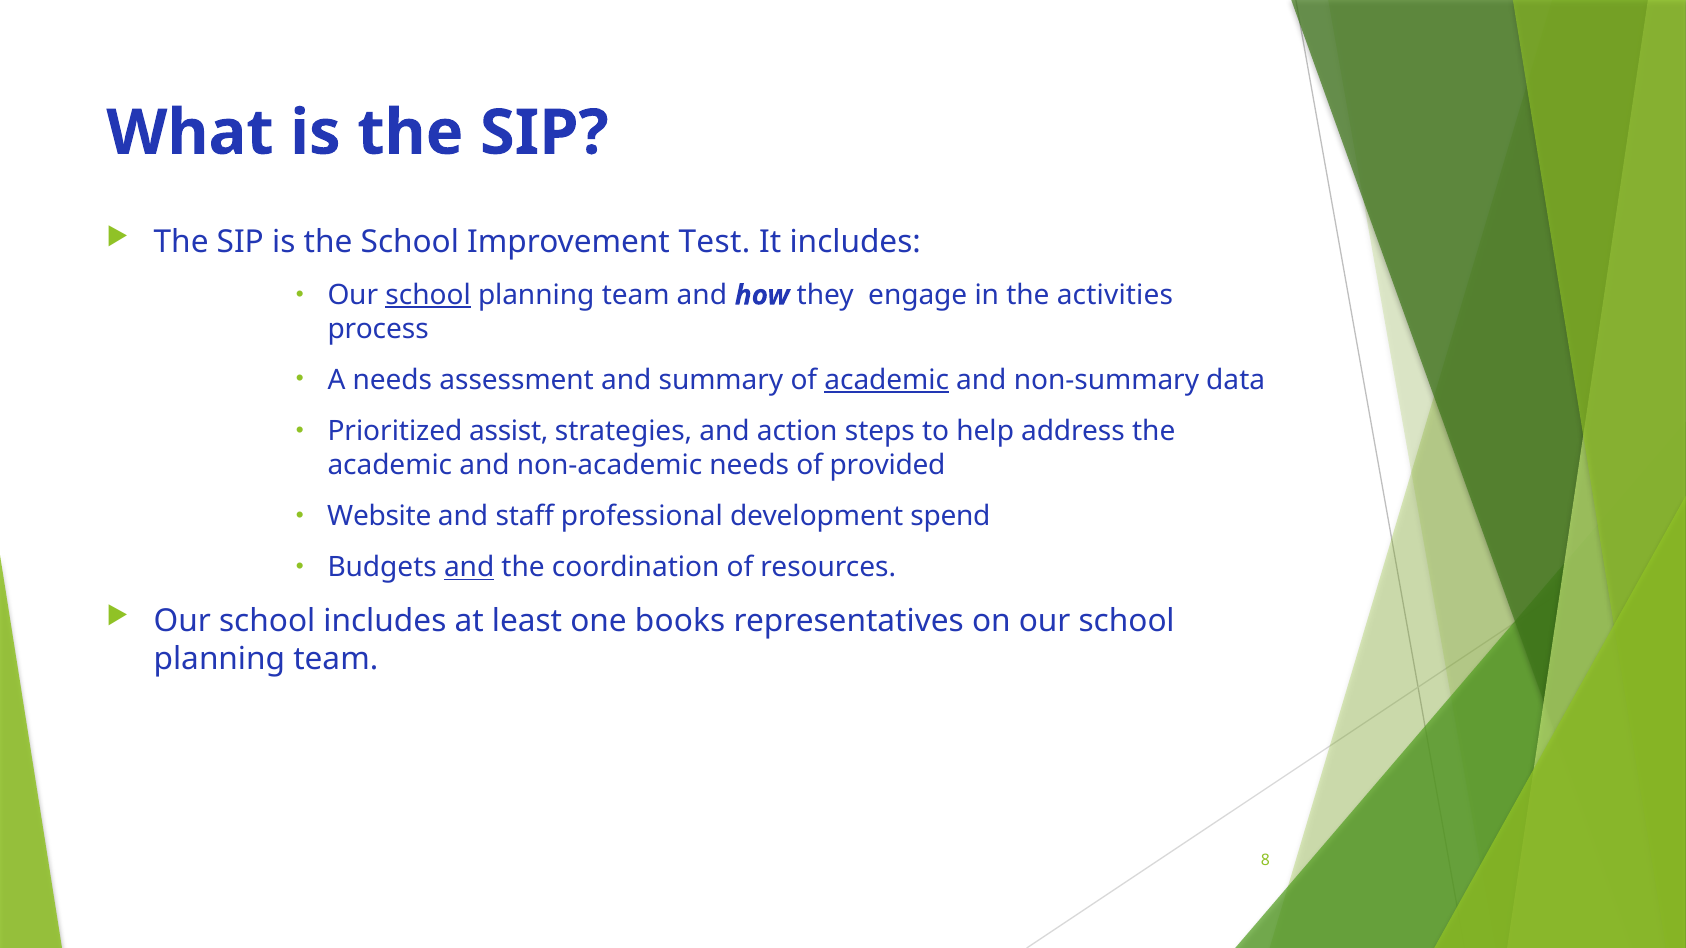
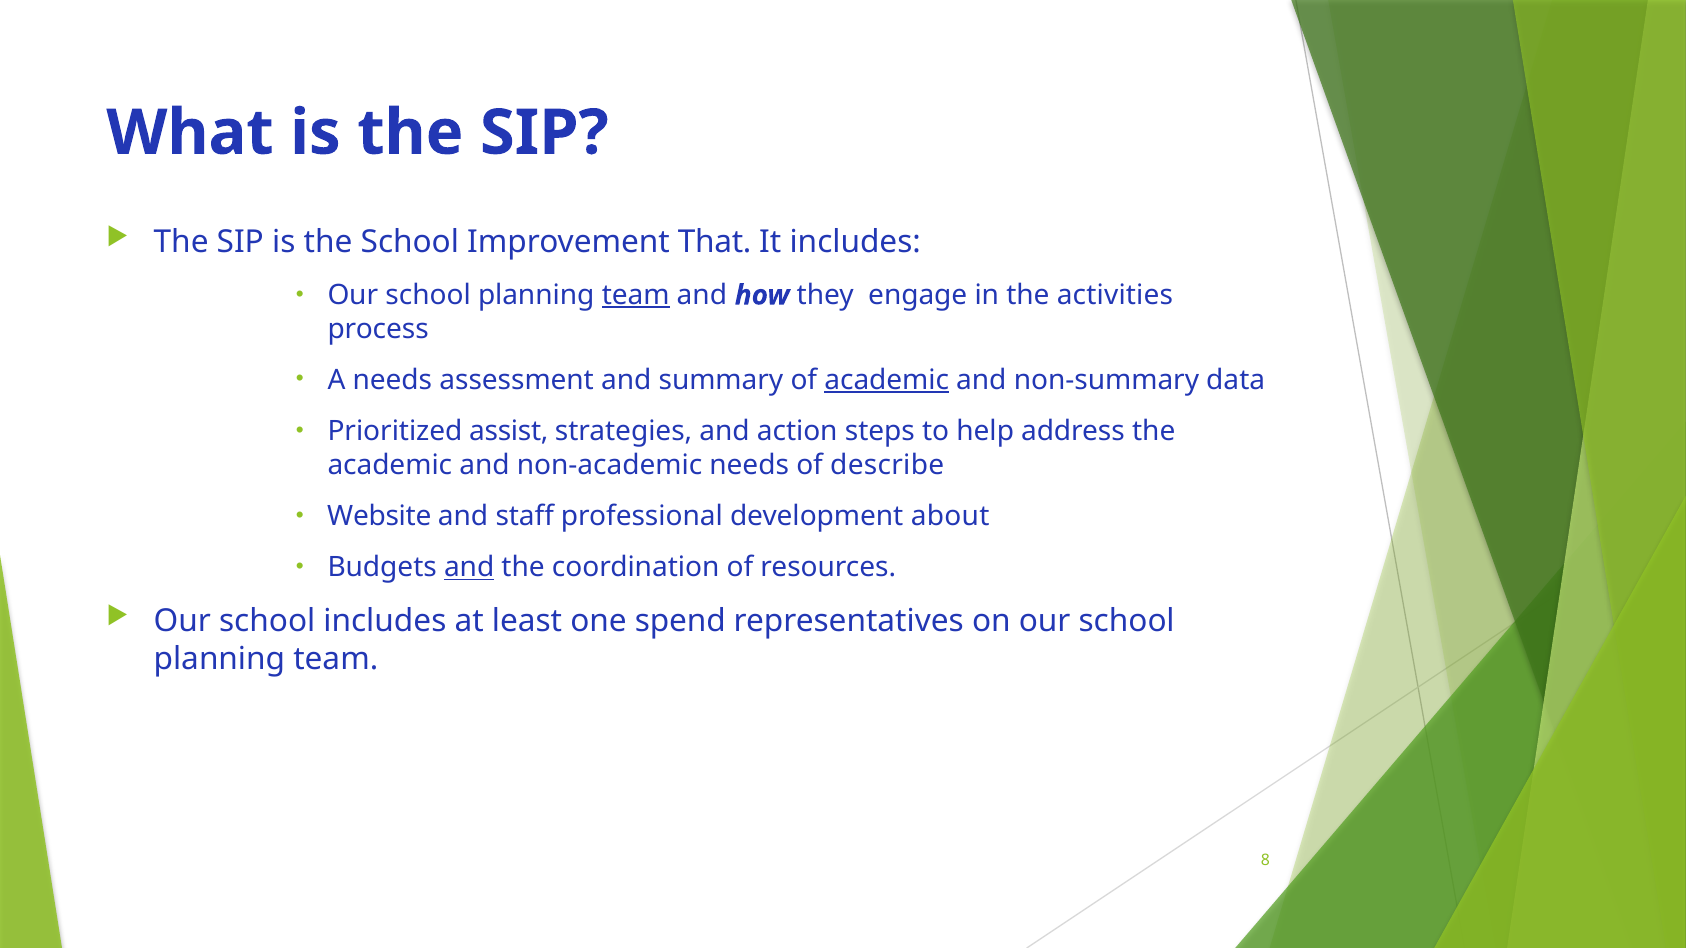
Test: Test -> That (715, 242)
school underline: present -> none (428, 295)
team underline: none -> present (636, 295)
provided: provided -> describe (887, 465)
spend: spend -> about (950, 516)
books: books -> spend (680, 621)
